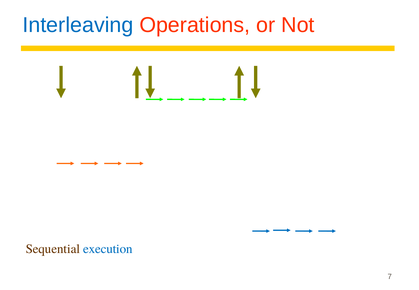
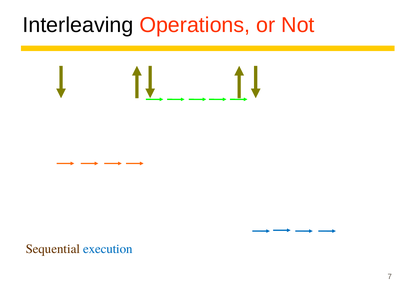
Interleaving colour: blue -> black (78, 25)
